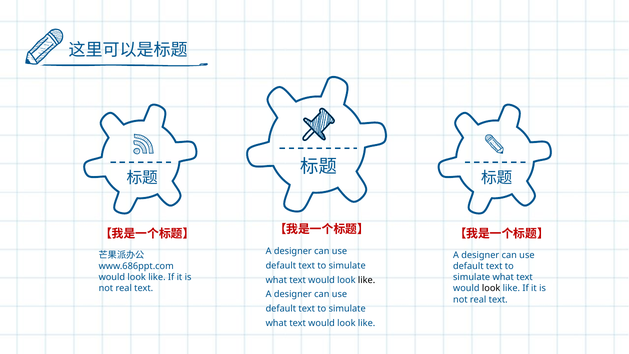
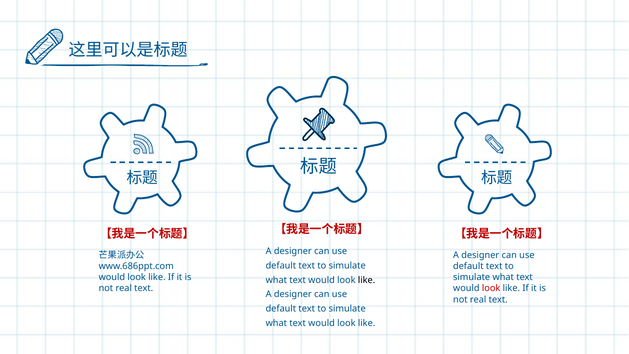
look colour: black -> red (491, 288)
